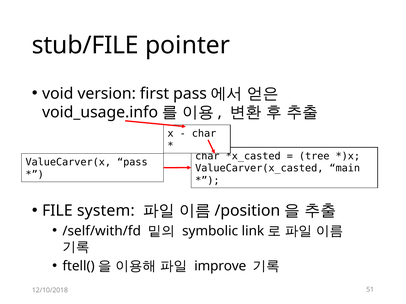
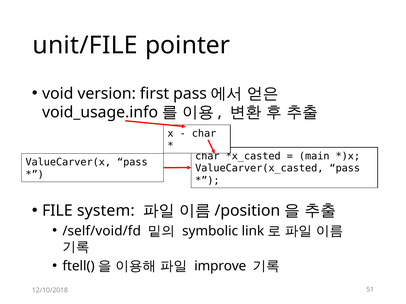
stub/FILE: stub/FILE -> unit/FILE (85, 45)
tree: tree -> main (314, 156)
ValueCarver(x_casted main: main -> pass (345, 169)
/self/with/fd: /self/with/fd -> /self/void/fd (102, 231)
